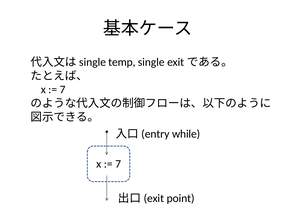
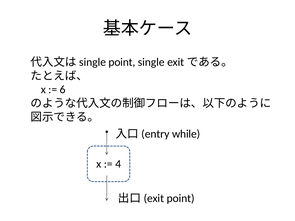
temp: temp -> point (122, 62)
7: 7 -> 6 (63, 90)
7: 7 -> 4 (118, 164)
